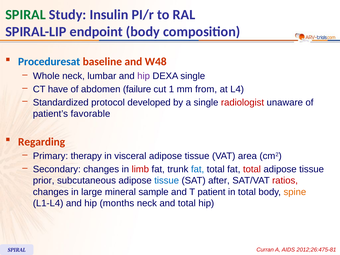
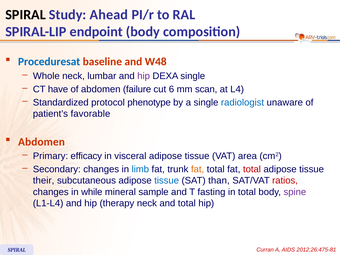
SPIRAL colour: green -> black (26, 15)
Insulin: Insulin -> Ahead (109, 15)
1: 1 -> 6 (171, 89)
from: from -> scan (206, 89)
developed: developed -> phenotype (149, 102)
radiologist colour: red -> blue (243, 102)
Regarding: Regarding -> Abdomen (41, 142)
therapy: therapy -> efficacy (86, 156)
limb colour: red -> blue (140, 169)
fat colour: blue -> orange (198, 169)
prior: prior -> their (44, 181)
after: after -> than (219, 181)
large: large -> while (92, 192)
patient: patient -> fasting (211, 192)
spine colour: orange -> purple (295, 192)
months: months -> therapy (117, 203)
